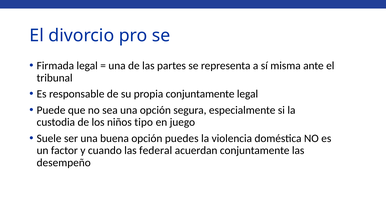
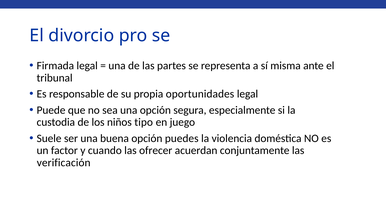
propia conjuntamente: conjuntamente -> oportunidades (200, 94)
federal: federal -> ofrecer (156, 151)
desempeño: desempeño -> verificación (64, 163)
